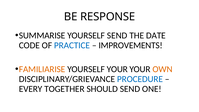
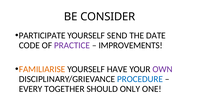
RESPONSE: RESPONSE -> CONSIDER (108, 17)
SUMMARISE: SUMMARISE -> PARTICIPATE (42, 35)
PRACTICE colour: blue -> purple (72, 45)
YOURSELF YOUR: YOUR -> HAVE (117, 69)
OWN colour: orange -> purple (163, 69)
SHOULD SEND: SEND -> ONLY (130, 89)
